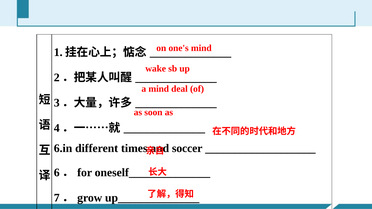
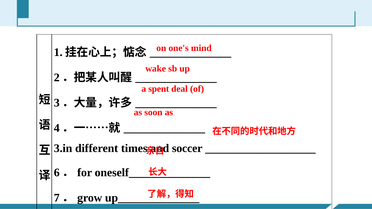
a mind: mind -> spent (159, 89)
6.in: 6.in -> 3.in (63, 148)
